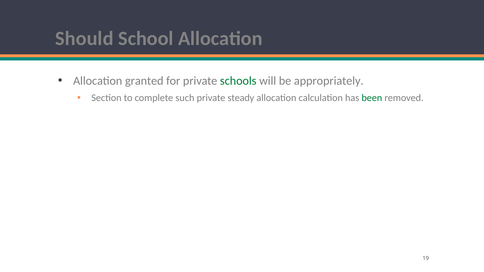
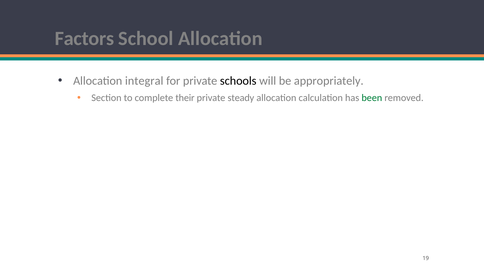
Should: Should -> Factors (84, 38)
granted: granted -> integral (144, 81)
schools colour: green -> black (238, 81)
such: such -> their (185, 98)
